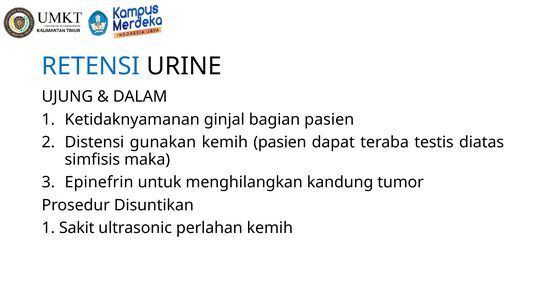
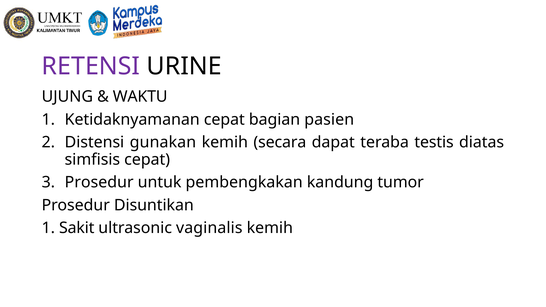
RETENSI colour: blue -> purple (91, 66)
DALAM: DALAM -> WAKTU (140, 97)
Ketidaknyamanan ginjal: ginjal -> cepat (224, 120)
kemih pasien: pasien -> secara (280, 142)
simfisis maka: maka -> cepat (147, 160)
Epinefrin: Epinefrin -> Prosedur (99, 182)
menghilangkan: menghilangkan -> pembengkakan (244, 182)
perlahan: perlahan -> vaginalis (209, 228)
